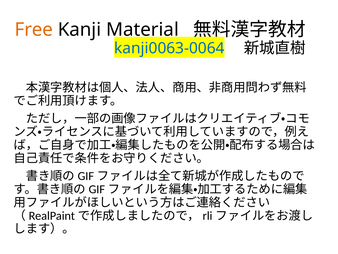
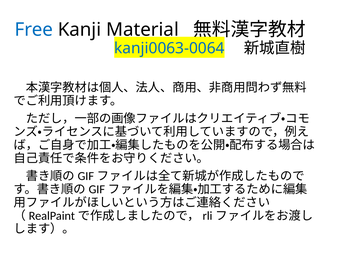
Free colour: orange -> blue (34, 30)
